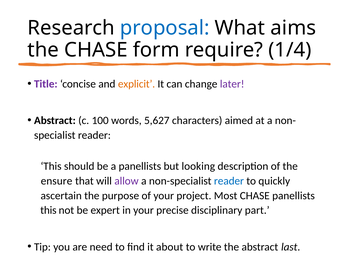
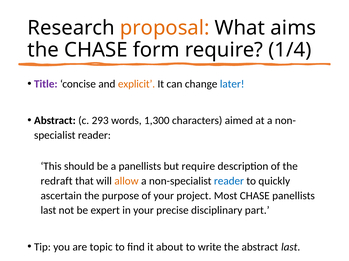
proposal colour: blue -> orange (165, 28)
later colour: purple -> blue (232, 84)
100: 100 -> 293 (100, 121)
5,627: 5,627 -> 1,300 (157, 121)
but looking: looking -> require (198, 167)
ensure: ensure -> redraft (57, 181)
allow colour: purple -> orange (127, 181)
this: this -> last (48, 211)
need: need -> topic (101, 248)
